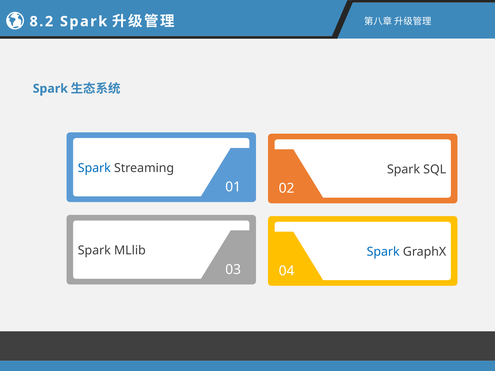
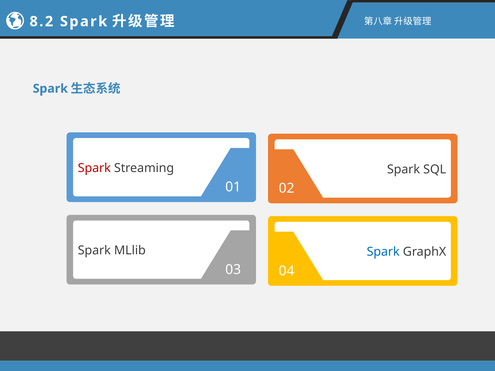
Spark colour: blue -> red (94, 168)
